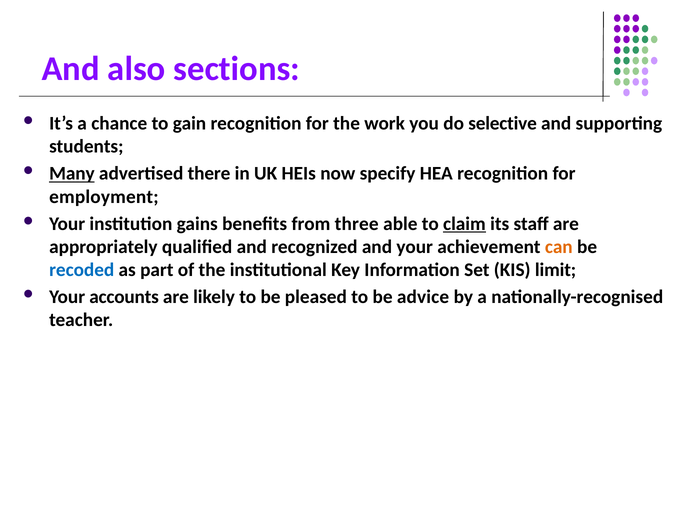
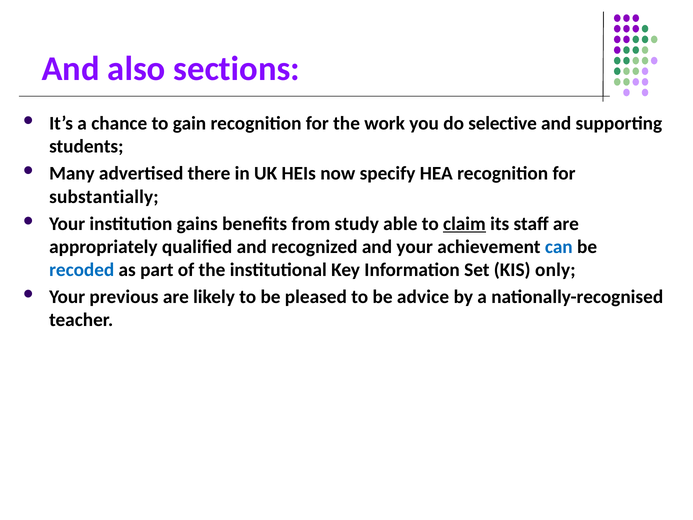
Many underline: present -> none (72, 174)
employment: employment -> substantially (104, 197)
three: three -> study (357, 224)
can colour: orange -> blue (559, 247)
limit: limit -> only (555, 270)
accounts: accounts -> previous (124, 297)
